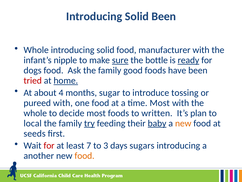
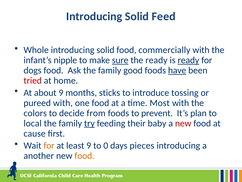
Solid Been: Been -> Feed (164, 16)
manufacturer: manufacturer -> commercially (164, 50)
the bottle: bottle -> ready (156, 60)
have underline: none -> present (177, 70)
home underline: present -> none (66, 80)
about 4: 4 -> 9 (61, 92)
sugar: sugar -> sticks (110, 92)
whole: whole -> colors (35, 113)
decide most: most -> from (96, 113)
written: written -> prevent (157, 113)
baby underline: present -> none (157, 123)
new colour: orange -> red (183, 123)
seeds: seeds -> cause (35, 133)
for colour: red -> orange (49, 145)
least 7: 7 -> 9 (89, 145)
3: 3 -> 0 (106, 145)
sugars: sugars -> pieces (142, 145)
